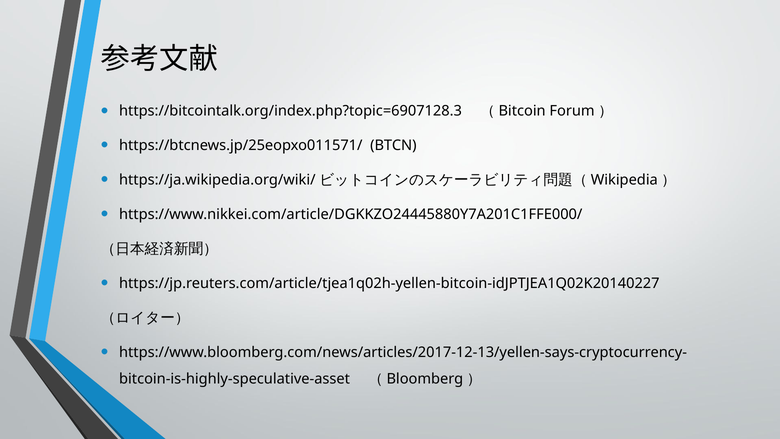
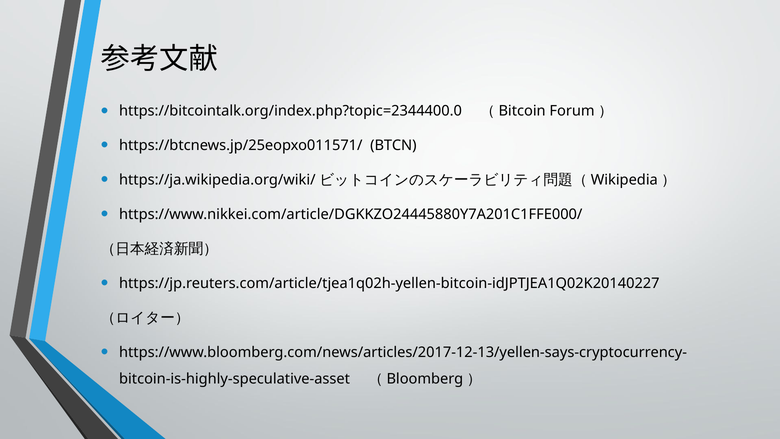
https://bitcointalk.org/index.php?topic=6907128.3: https://bitcointalk.org/index.php?topic=6907128.3 -> https://bitcointalk.org/index.php?topic=2344400.0 (291, 111)
